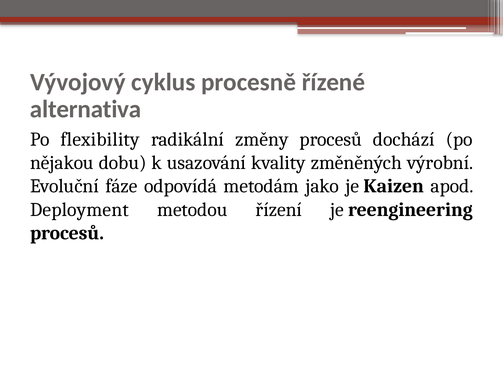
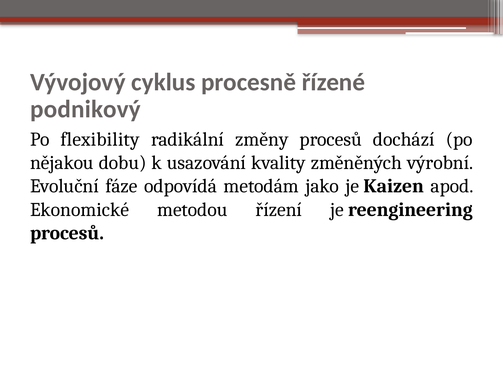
alternativa: alternativa -> podnikový (85, 109)
Deployment: Deployment -> Ekonomické (80, 210)
